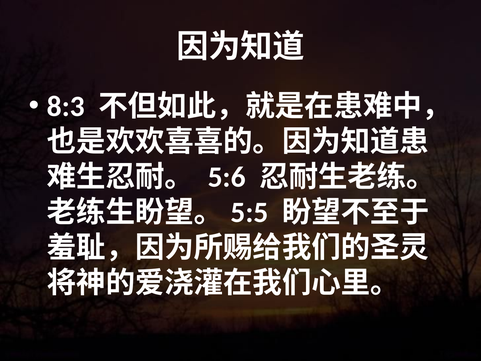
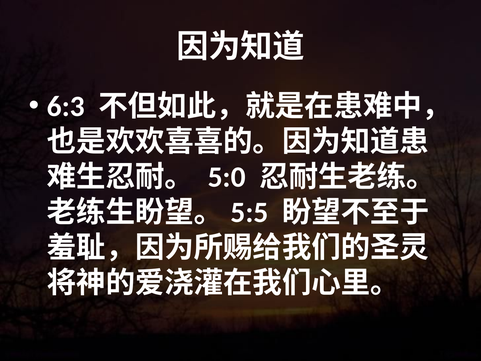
8:3: 8:3 -> 6:3 (66, 106)
5:6: 5:6 -> 5:0 (227, 177)
